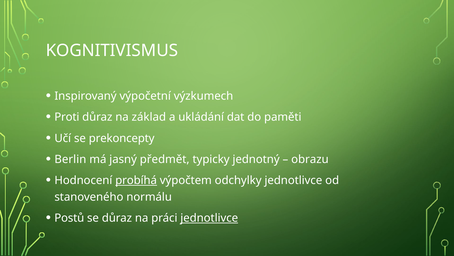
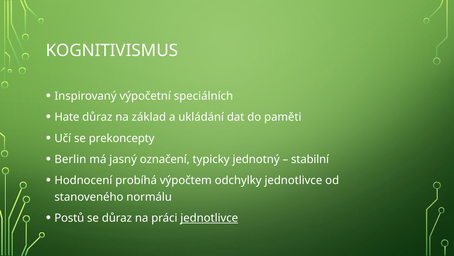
výzkumech: výzkumech -> speciálních (203, 96)
Proti: Proti -> Hate (67, 117)
předmět: předmět -> označení (165, 159)
obrazu: obrazu -> stabilní (310, 159)
probíhá underline: present -> none (136, 180)
